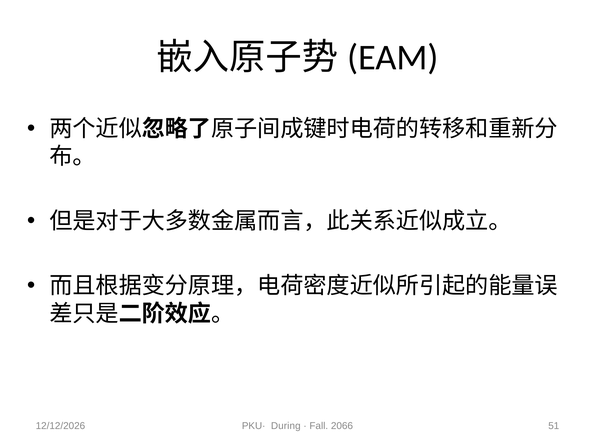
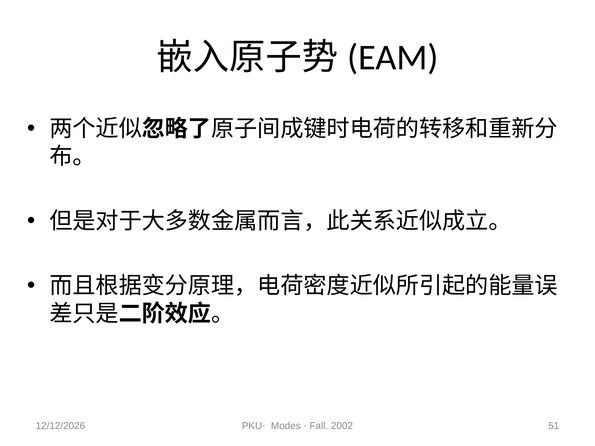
During: During -> Modes (286, 426)
2066: 2066 -> 2002 (342, 426)
